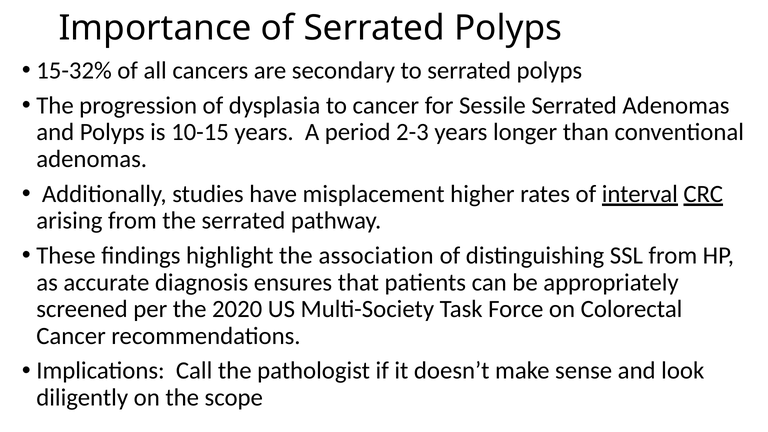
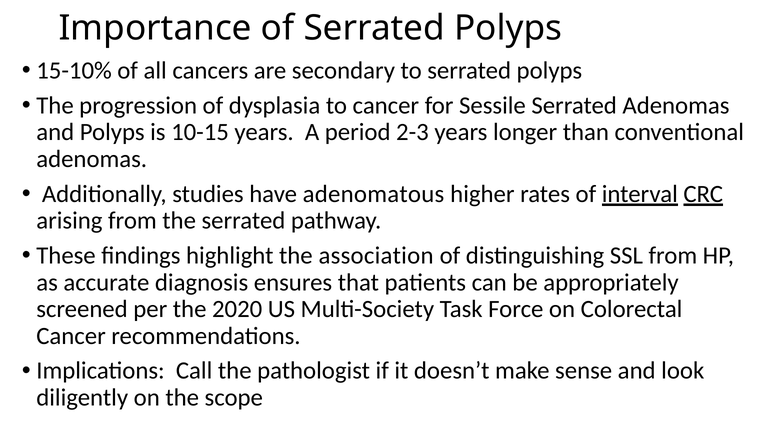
15-32%: 15-32% -> 15-10% (74, 71)
misplacement: misplacement -> adenomatous (373, 194)
